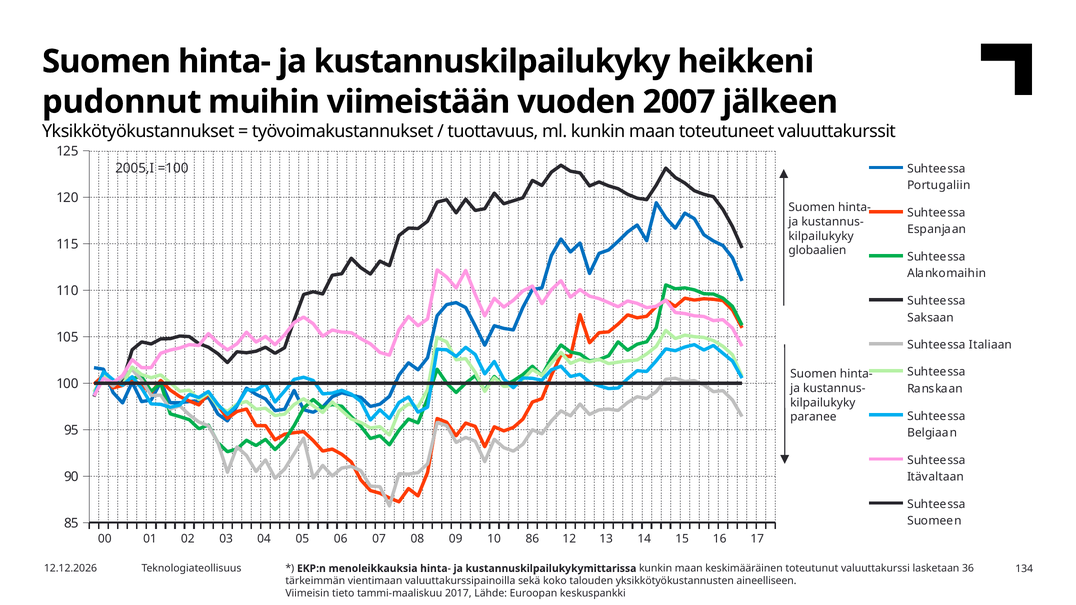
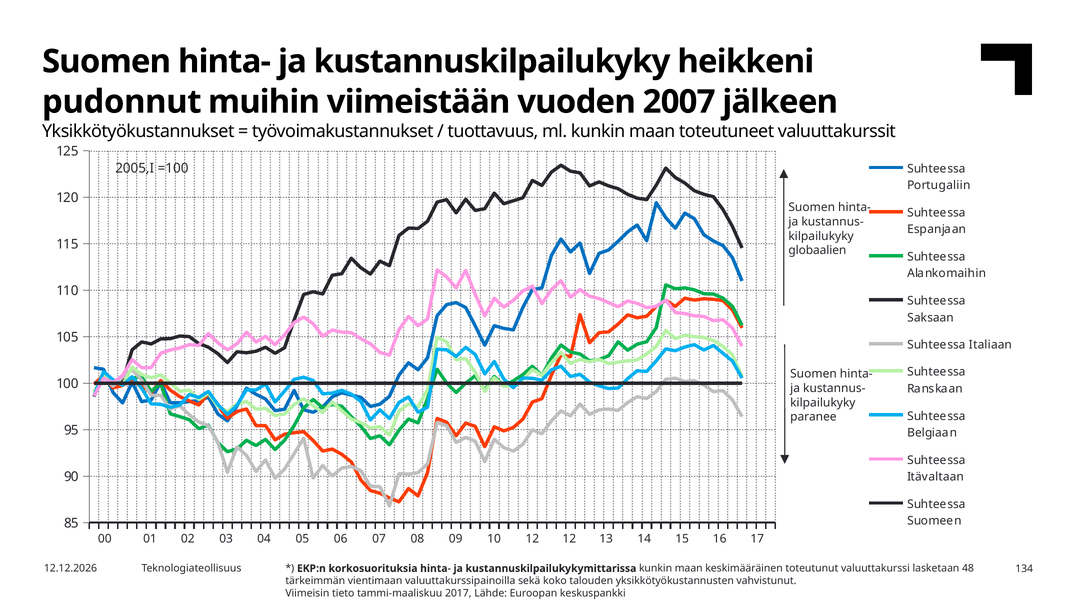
10 86: 86 -> 12 (532, 539)
menoleikkauksia: menoleikkauksia -> korkosuorituksia (373, 569)
36: 36 -> 48 (968, 569)
aineelliseen: aineelliseen -> vahvistunut (766, 581)
